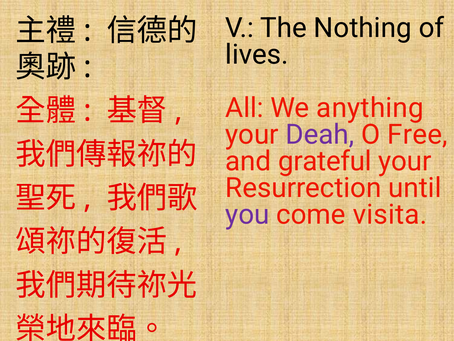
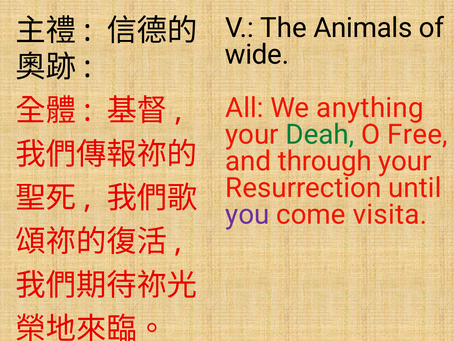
Nothing: Nothing -> Animals (363, 28)
lives: lives -> wide (257, 55)
Deah colour: purple -> green (320, 134)
grateful: grateful -> through (325, 161)
